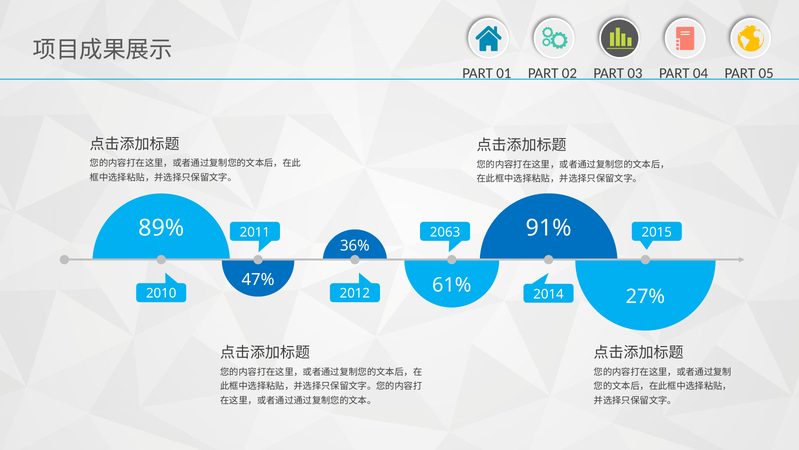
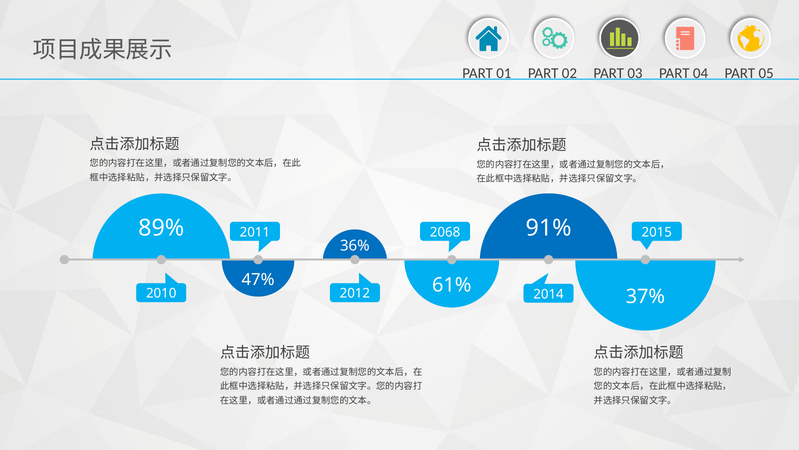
2063: 2063 -> 2068 (445, 232)
27%: 27% -> 37% (645, 296)
